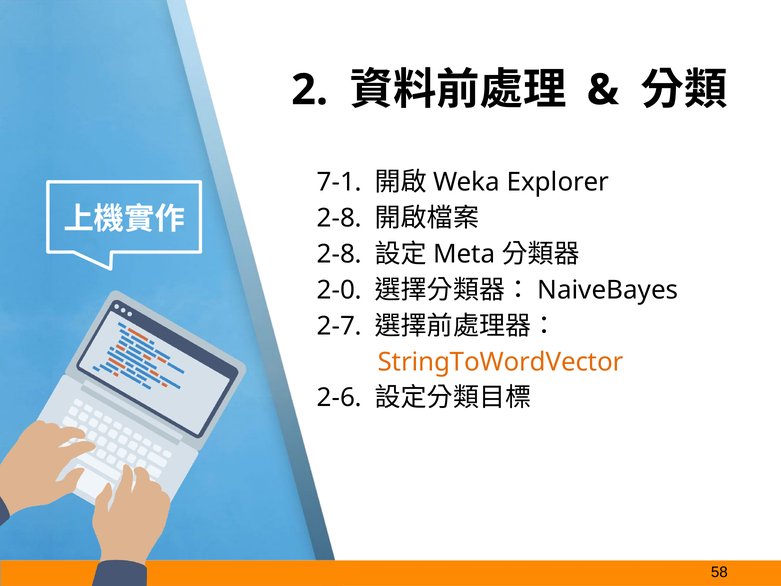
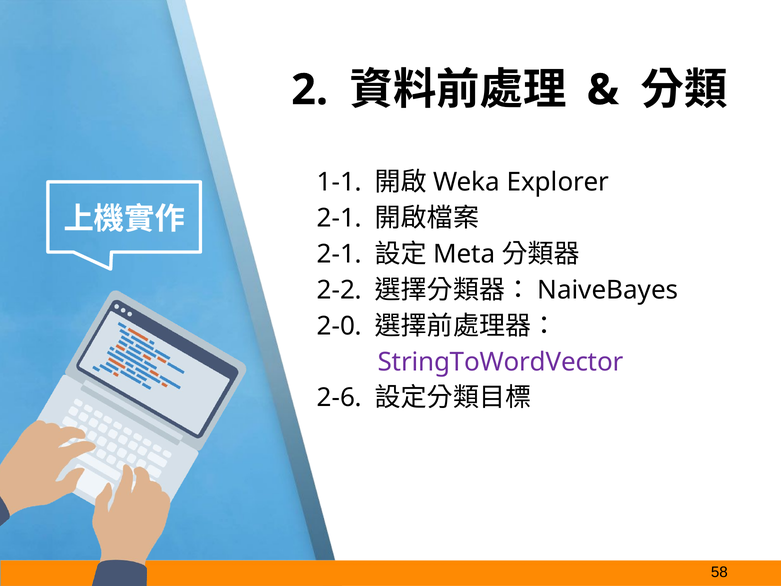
7-1: 7-1 -> 1-1 (339, 182)
2-8: 2-8 -> 2-1 (339, 218)
2-8: 2-8 -> 2-1 (339, 254)
2-0: 2-0 -> 2-2 (339, 290)
2-7: 2-7 -> 2-0 (339, 326)
StringToWordVector colour: orange -> purple (501, 362)
